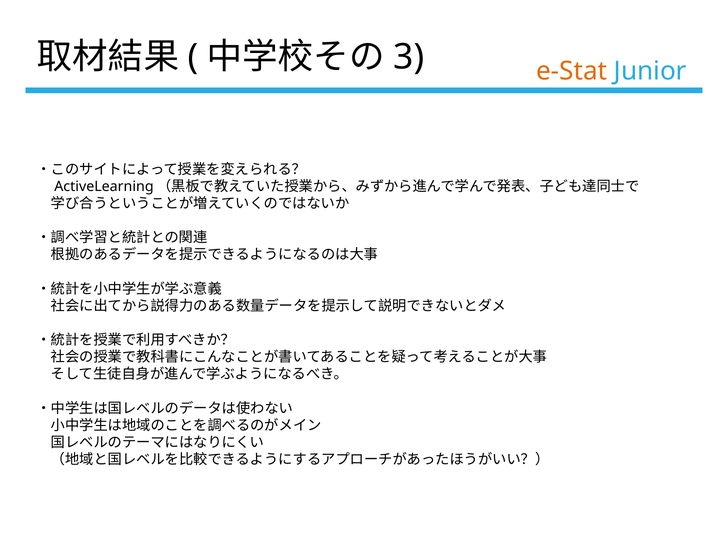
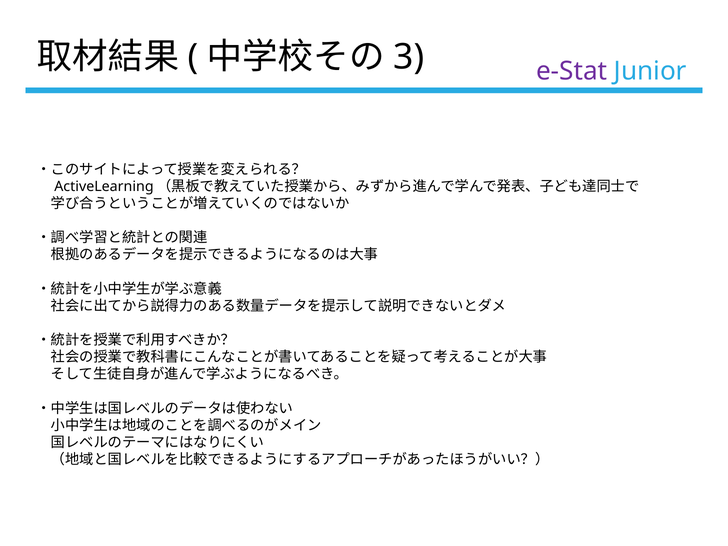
e-Stat colour: orange -> purple (572, 71)
